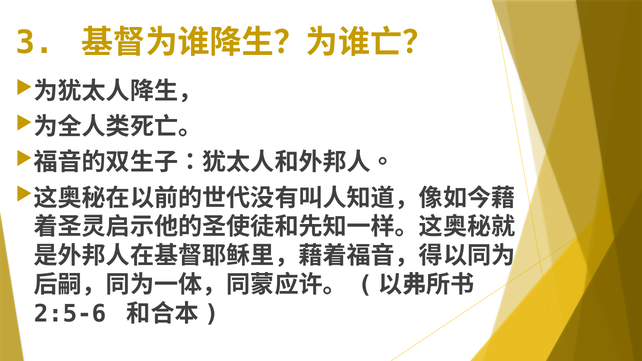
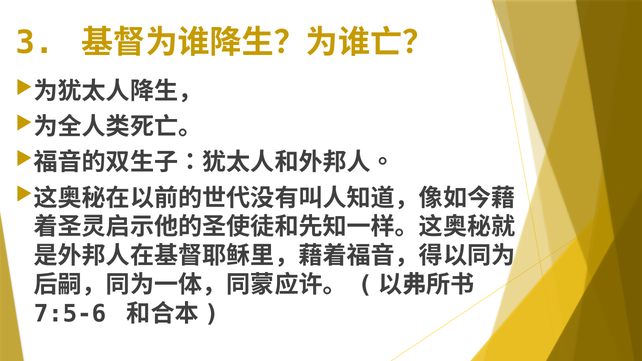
2:5-6: 2:5-6 -> 7:5-6 (70, 314)
